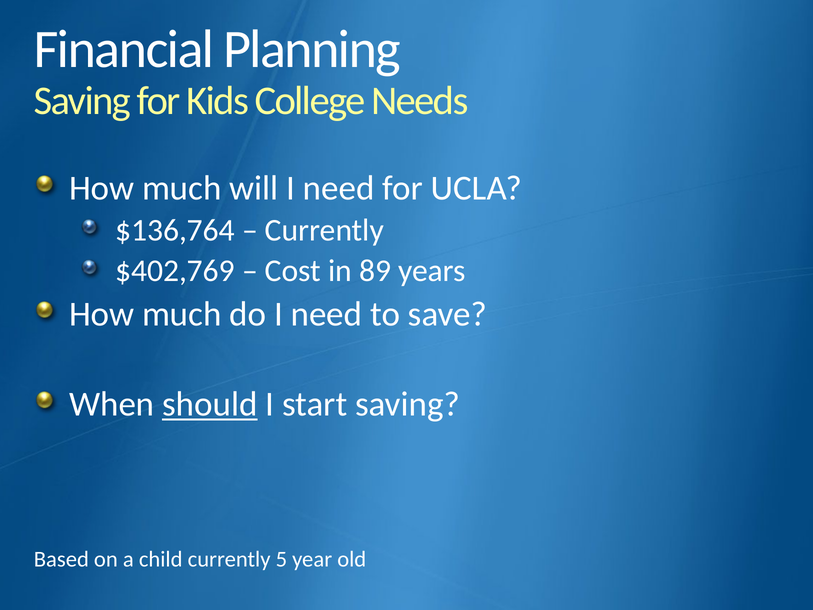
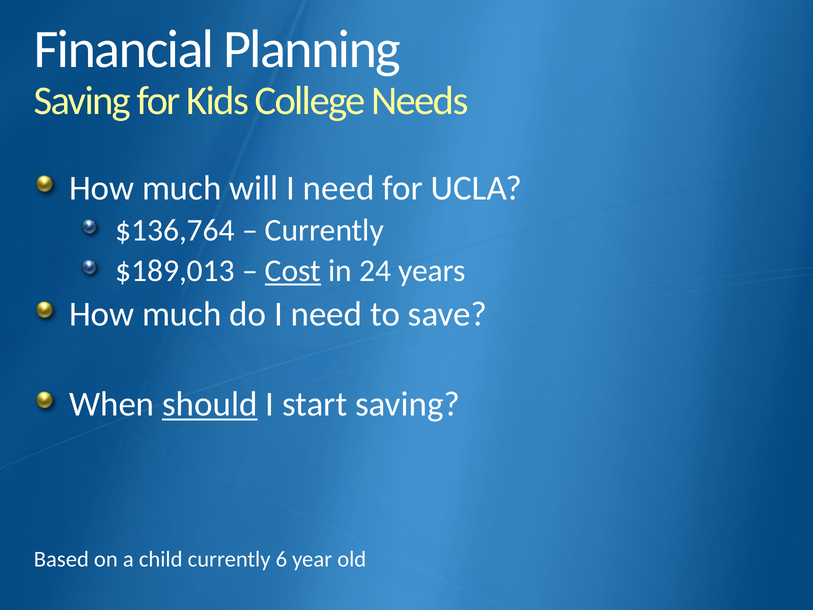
$402,769: $402,769 -> $189,013 (175, 271)
Cost underline: none -> present (293, 271)
89: 89 -> 24 (375, 271)
5: 5 -> 6 (281, 559)
